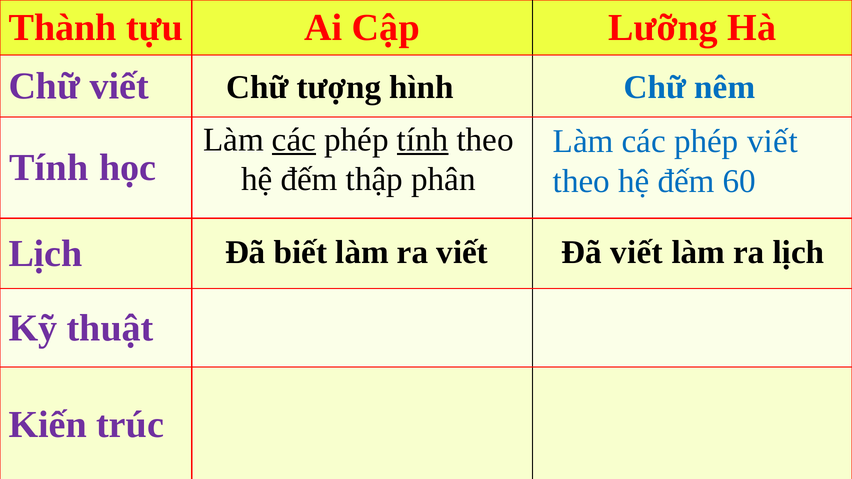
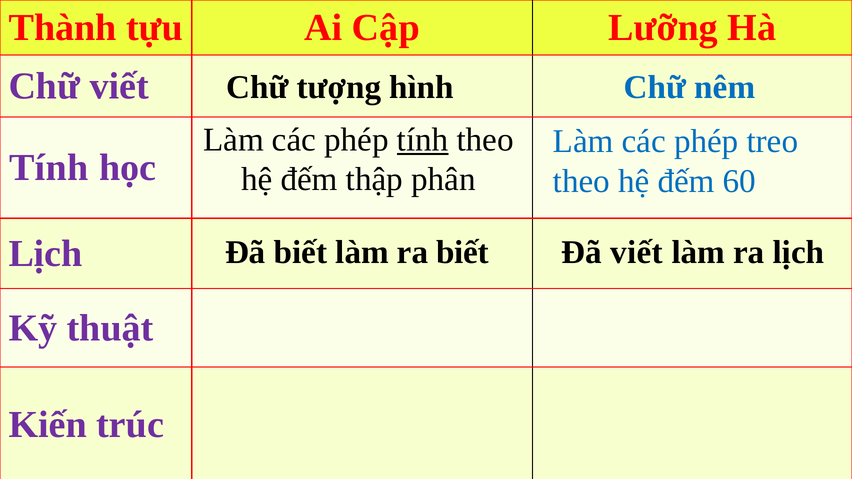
các underline: present -> none (294, 140)
phép viết: viết -> treo (773, 141)
ra viết: viết -> biết (462, 252)
